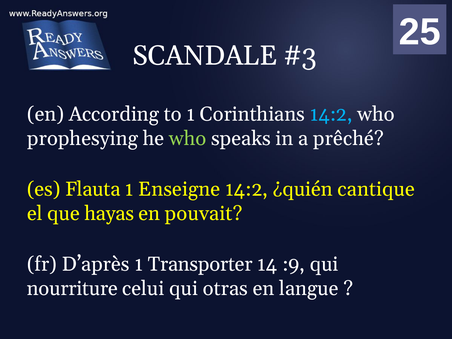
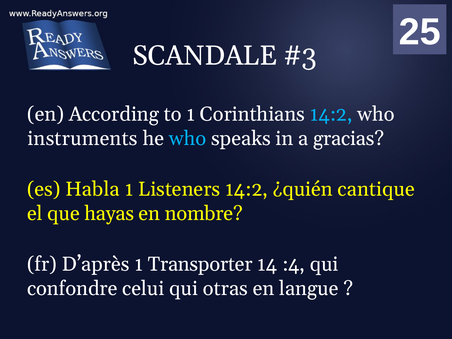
prophesying: prophesying -> instruments (83, 138)
who colour: light green -> light blue (188, 138)
prêché: prêché -> gracias (349, 138)
Flauta: Flauta -> Habla (93, 189)
Enseigne: Enseigne -> Listeners (179, 189)
pouvait: pouvait -> nombre (204, 213)
:9: :9 -> :4 (293, 264)
nourriture: nourriture -> confondre (72, 288)
